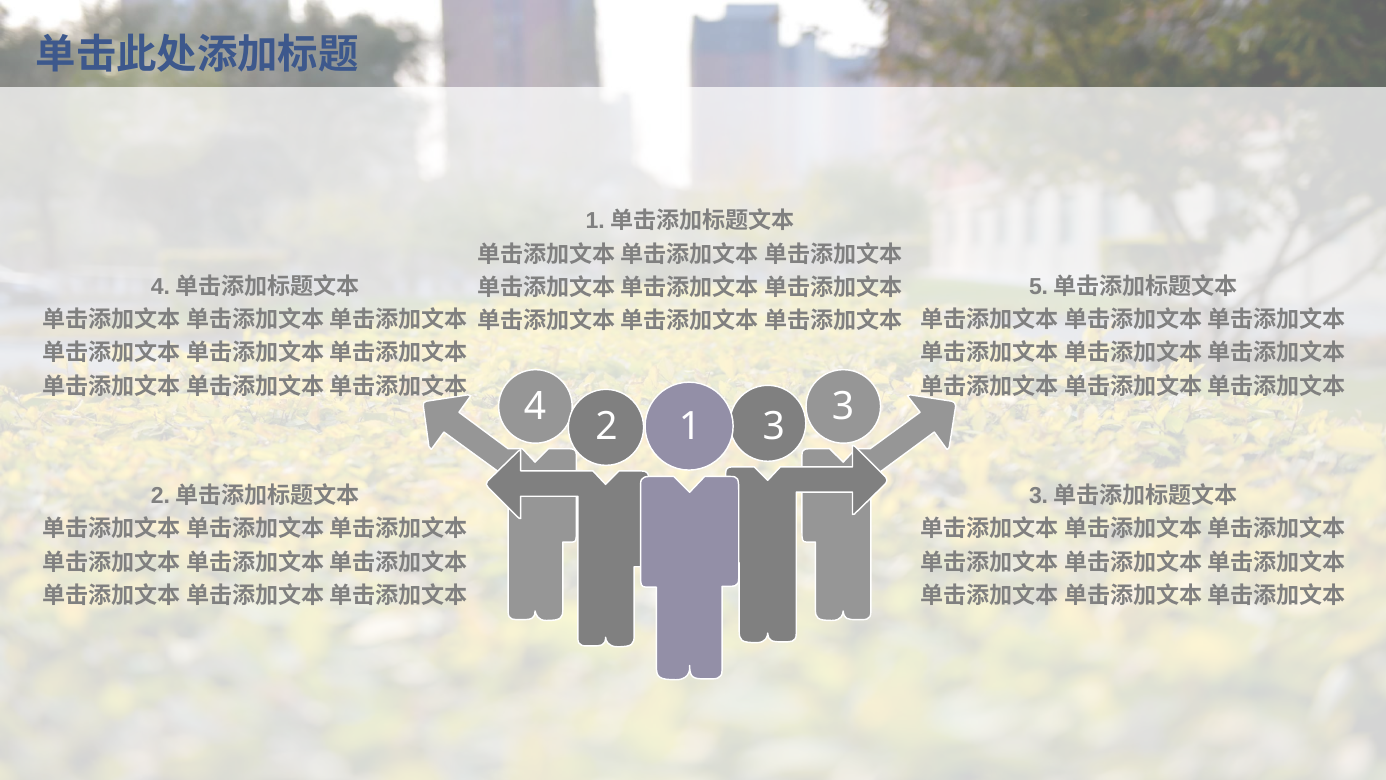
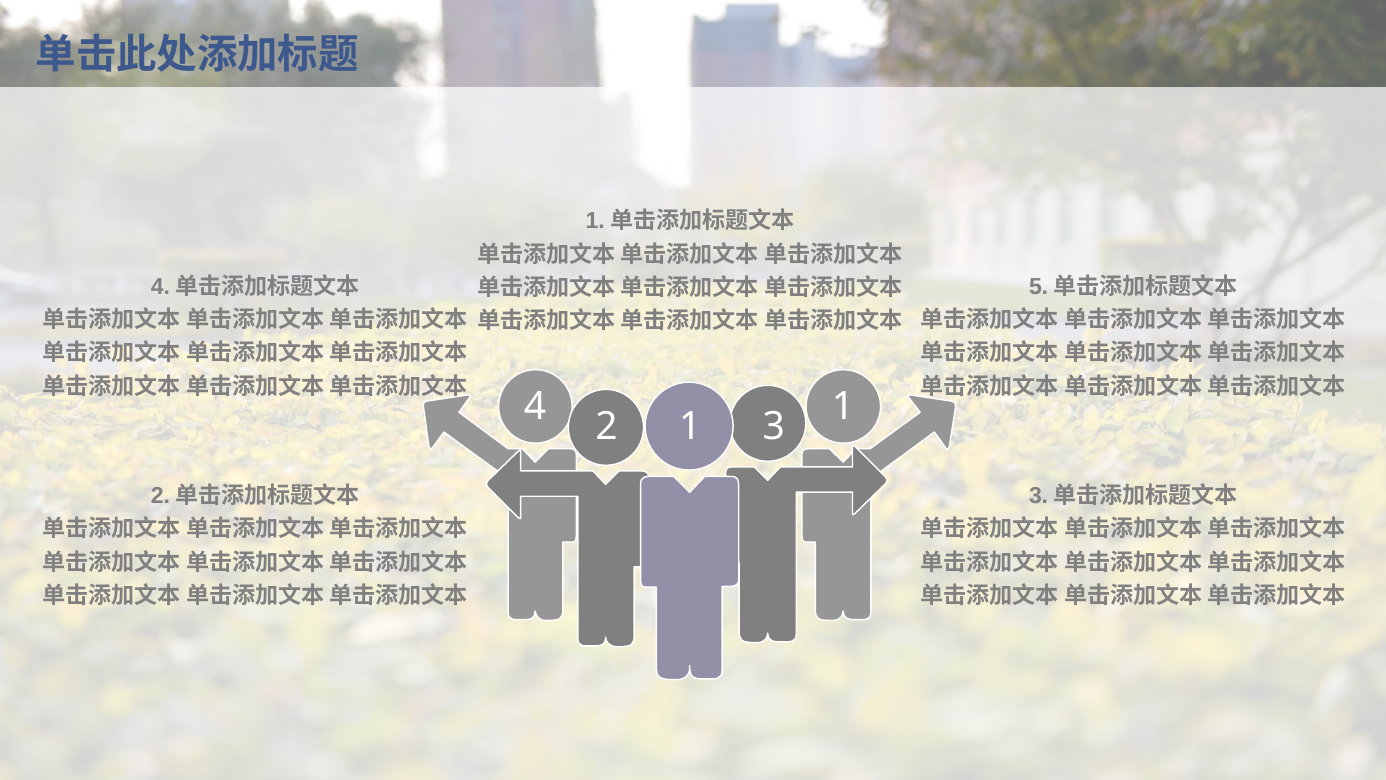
4 3: 3 -> 1 (843, 406)
